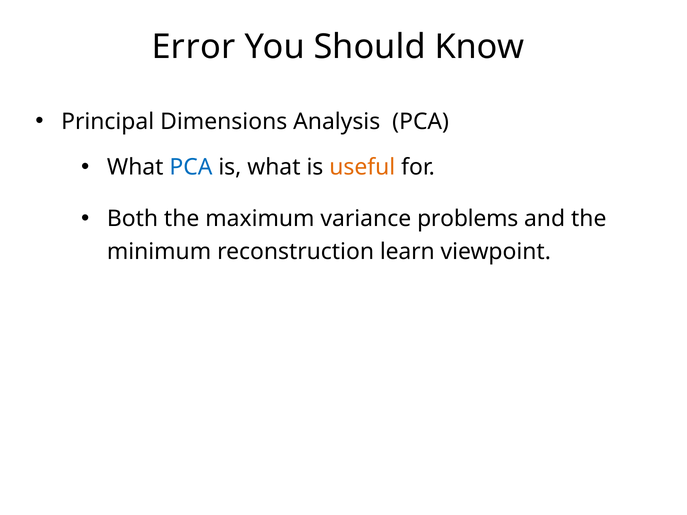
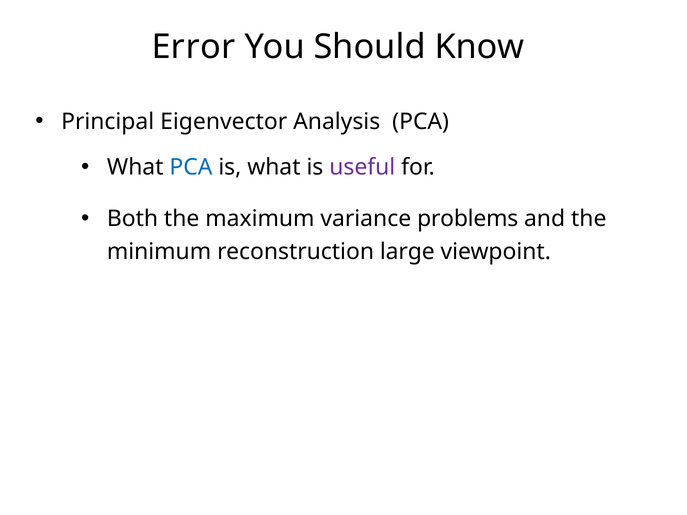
Dimensions: Dimensions -> Eigenvector (224, 122)
useful colour: orange -> purple (362, 167)
learn: learn -> large (407, 252)
